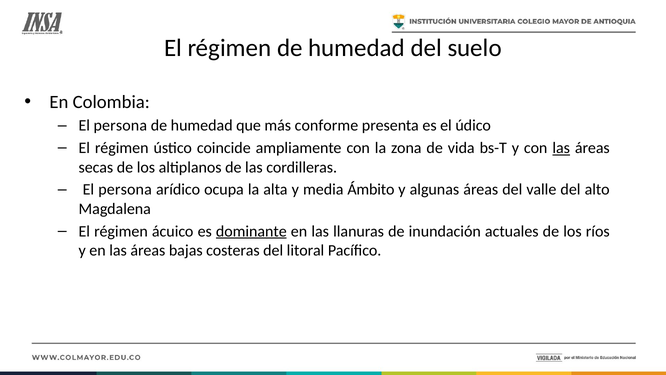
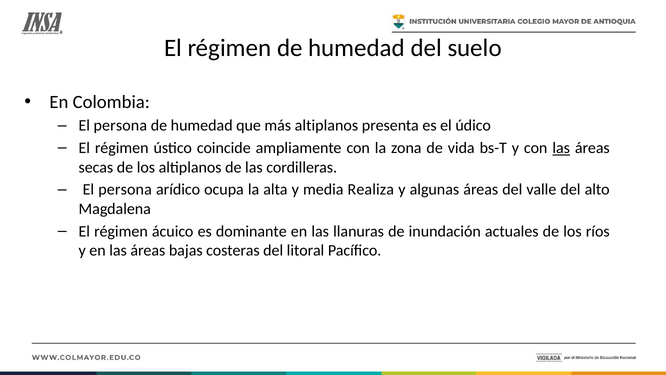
más conforme: conforme -> altiplanos (326, 126)
Ámbito: Ámbito -> Realiza (371, 189)
dominante underline: present -> none (251, 231)
